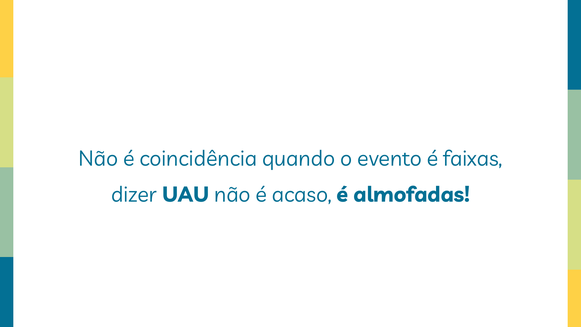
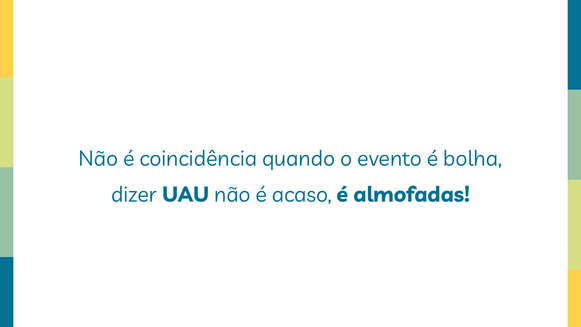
faixas: faixas -> bolha (473, 159)
